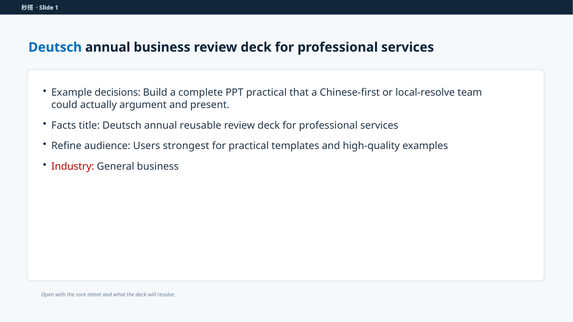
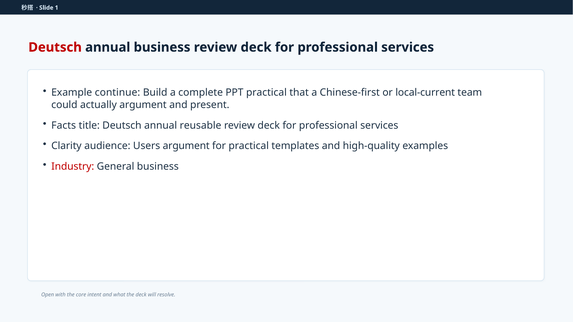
Deutsch colour: blue -> red (55, 47)
decisions: decisions -> continue (117, 93)
local-resolve: local-resolve -> local-current (425, 93)
Refine: Refine -> Clarity (66, 146)
Users strongest: strongest -> argument (186, 146)
